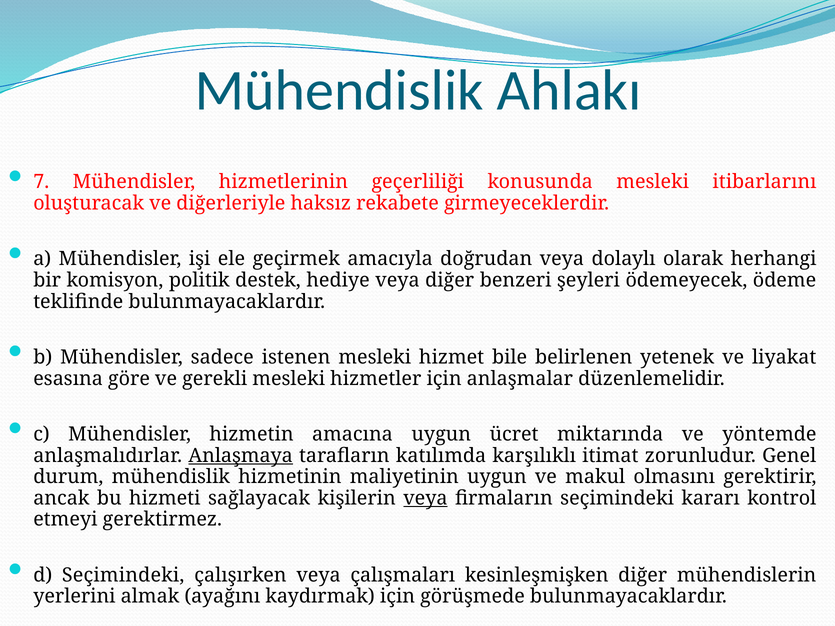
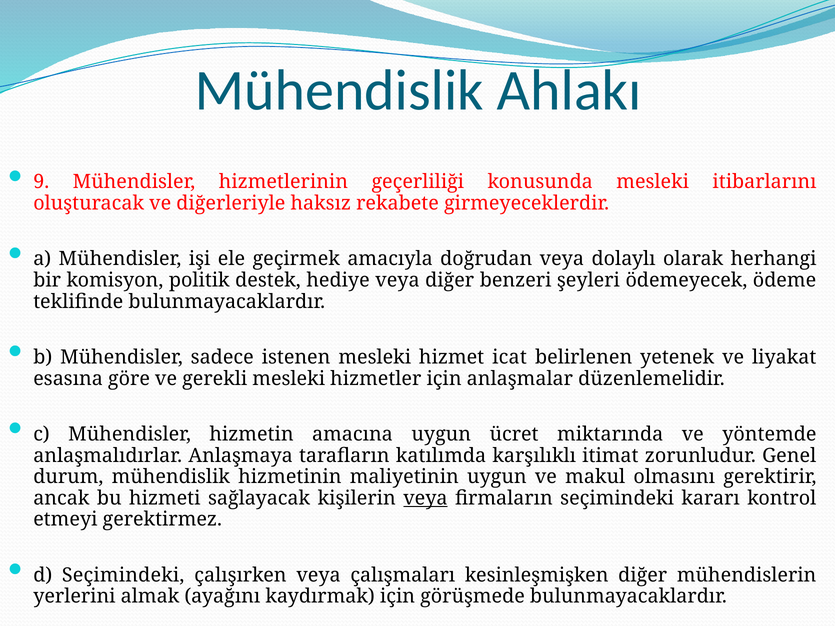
7: 7 -> 9 (41, 182)
bile: bile -> icat (510, 357)
Anlaşmaya underline: present -> none (241, 456)
